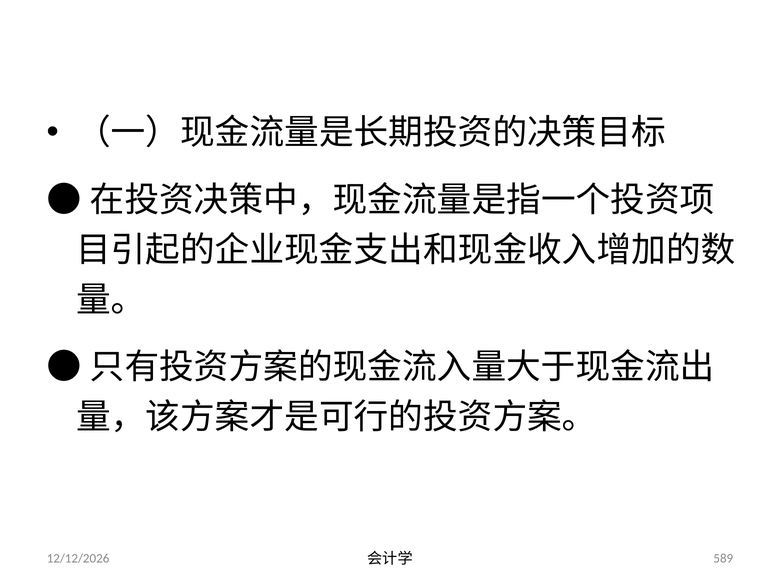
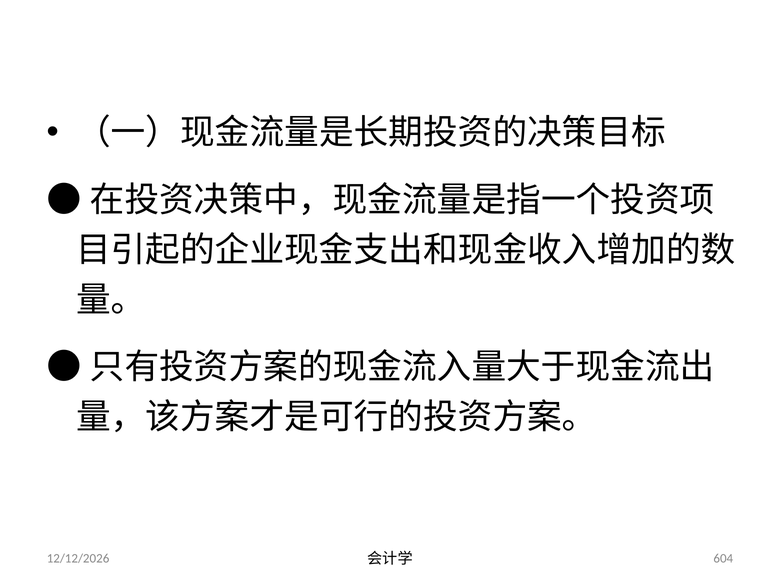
589: 589 -> 604 (723, 559)
